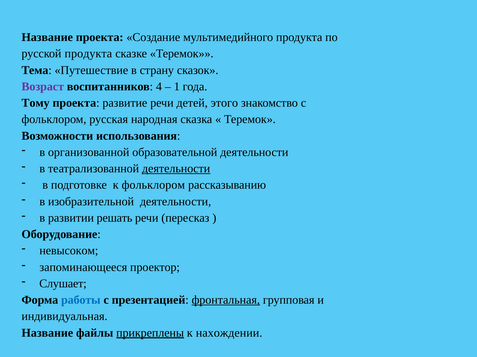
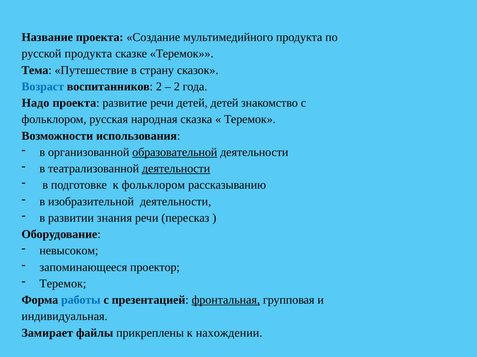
Возраст colour: purple -> blue (43, 87)
воспитанников 4: 4 -> 2 (159, 87)
1: 1 -> 2 (177, 87)
Тому: Тому -> Надо (36, 103)
детей этого: этого -> детей (224, 103)
образовательной underline: none -> present (175, 152)
решать: решать -> знания (114, 218)
Слушает: Слушает -> Теремок (63, 284)
Название: Название -> Замирает (47, 333)
прикреплены underline: present -> none (150, 333)
